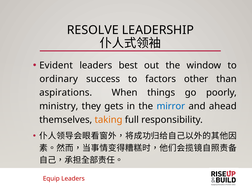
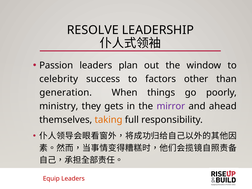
Evident: Evident -> Passion (56, 65)
best: best -> plan (128, 65)
ordinary: ordinary -> celebrity (59, 79)
aspirations: aspirations -> generation (66, 93)
mirror colour: blue -> purple (171, 106)
